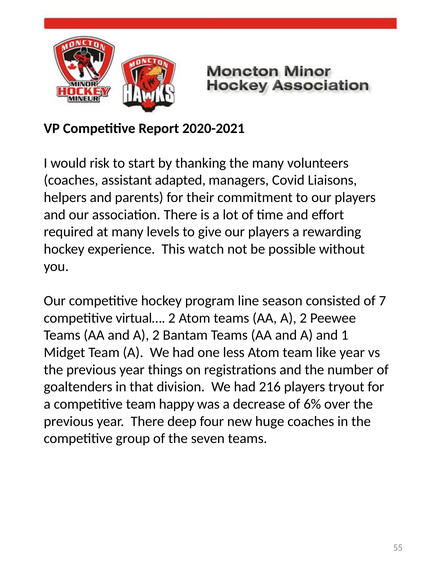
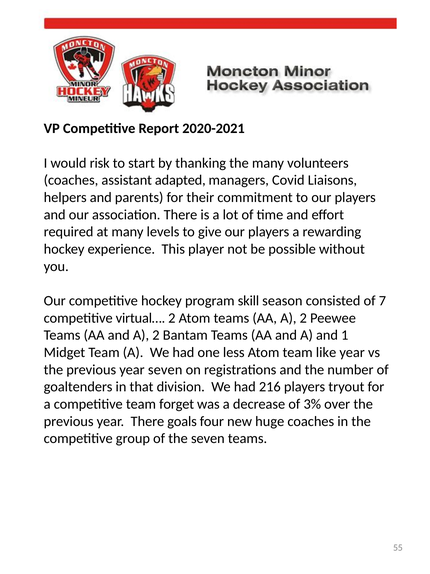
watch: watch -> player (206, 249)
line: line -> skill (248, 300)
year things: things -> seven (165, 369)
happy: happy -> forget (177, 404)
6%: 6% -> 3% (312, 404)
deep: deep -> goals (182, 421)
